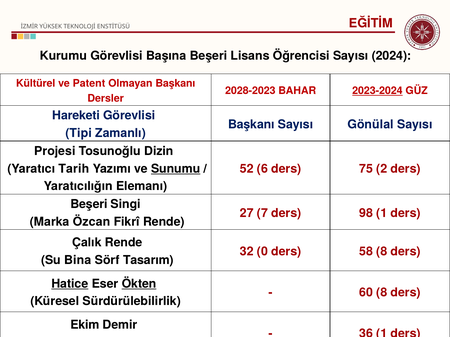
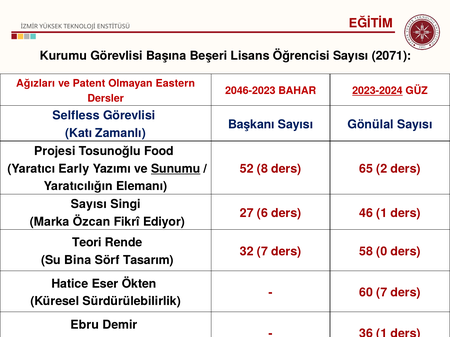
2024: 2024 -> 2071 (392, 56)
Kültürel: Kültürel -> Ağızları (36, 83)
Olmayan Başkanı: Başkanı -> Eastern (175, 83)
2028-2023: 2028-2023 -> 2046-2023 (250, 91)
Hareketi: Hareketi -> Selfless (76, 116)
Tipi: Tipi -> Katı (79, 133)
Dizin: Dizin -> Food (159, 151)
Tarih: Tarih -> Early (74, 169)
6: 6 -> 8 (262, 169)
75: 75 -> 65 (366, 169)
Beşeri: Beşeri -> Sayısı (89, 204)
7: 7 -> 6 (262, 213)
98: 98 -> 46 (366, 213)
Fikrî Rende: Rende -> Ediyor (164, 222)
Çalık: Çalık -> Teori (87, 243)
32 0: 0 -> 7 (262, 252)
58 8: 8 -> 0 (382, 252)
Hatice underline: present -> none (70, 284)
Ökten underline: present -> none (139, 284)
60 8: 8 -> 7 (382, 293)
Ekim: Ekim -> Ebru (85, 325)
